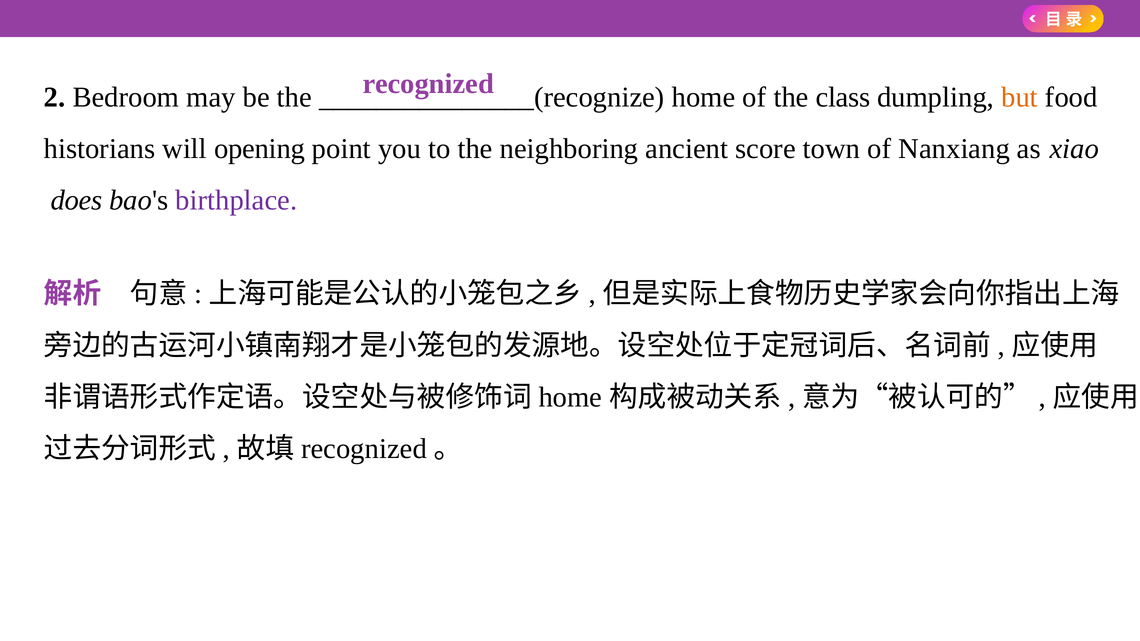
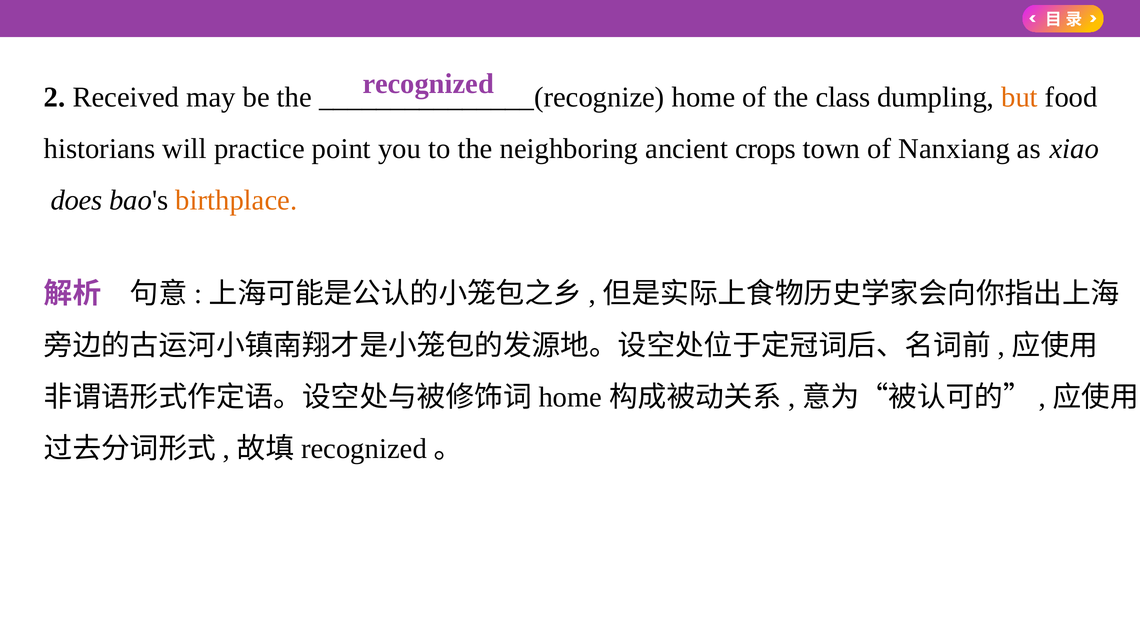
Bedroom: Bedroom -> Received (126, 97)
opening: opening -> practice (259, 149)
score: score -> crops (766, 149)
birthplace colour: purple -> orange (236, 200)
